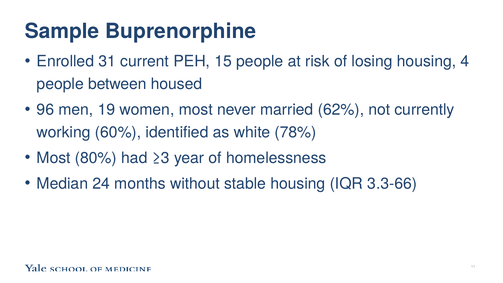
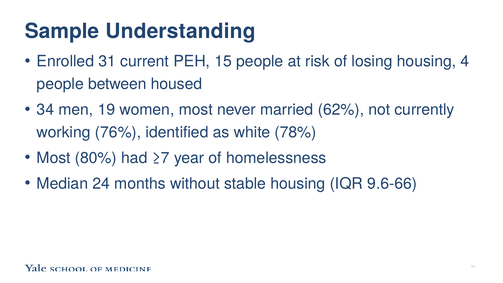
Buprenorphine: Buprenorphine -> Understanding (181, 31)
96: 96 -> 34 (45, 110)
60%: 60% -> 76% (118, 132)
≥3: ≥3 -> ≥7 (161, 158)
3.3-66: 3.3-66 -> 9.6-66 (392, 183)
